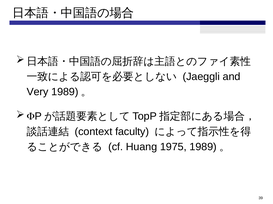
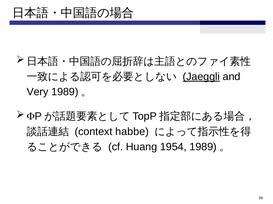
Jaeggli underline: none -> present (201, 77)
faculty: faculty -> habbe (132, 132)
1975: 1975 -> 1954 (173, 147)
